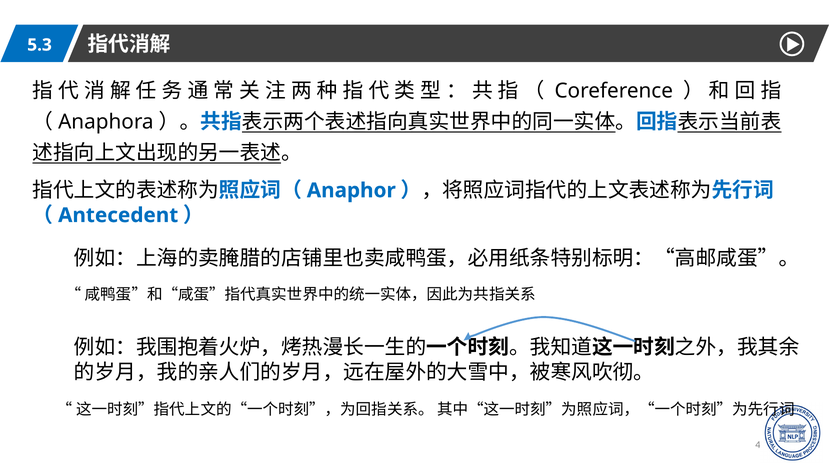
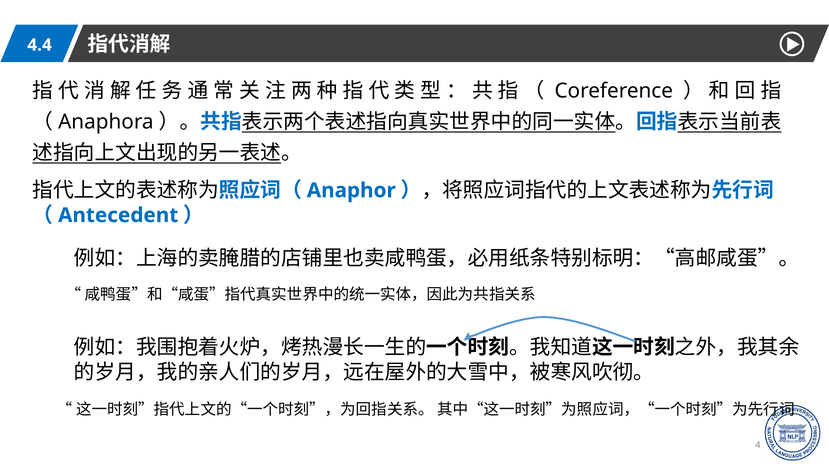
5.3: 5.3 -> 4.4 (40, 45)
